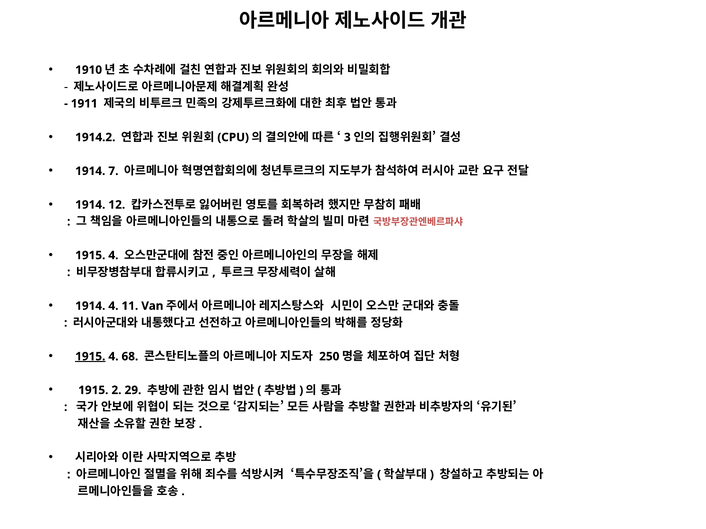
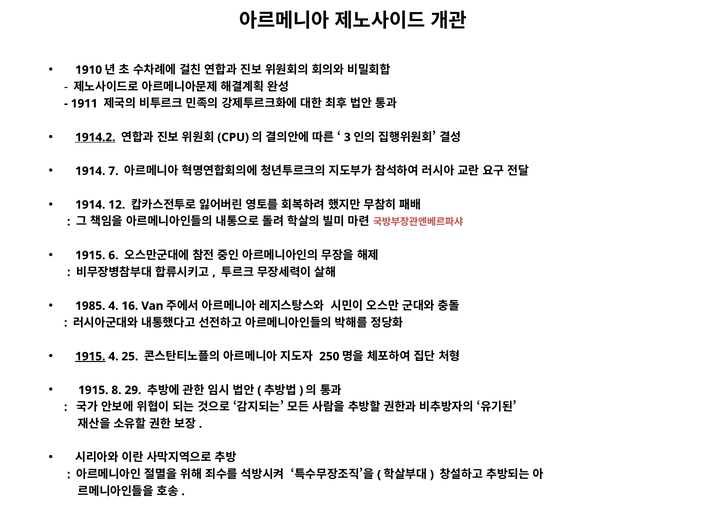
1914.2 underline: none -> present (95, 137)
4: 4 -> 6 (113, 256)
1914: 1914 -> 1985 (90, 306)
11: 11 -> 16 (130, 306)
68: 68 -> 25 (130, 357)
2: 2 -> 8 (116, 391)
